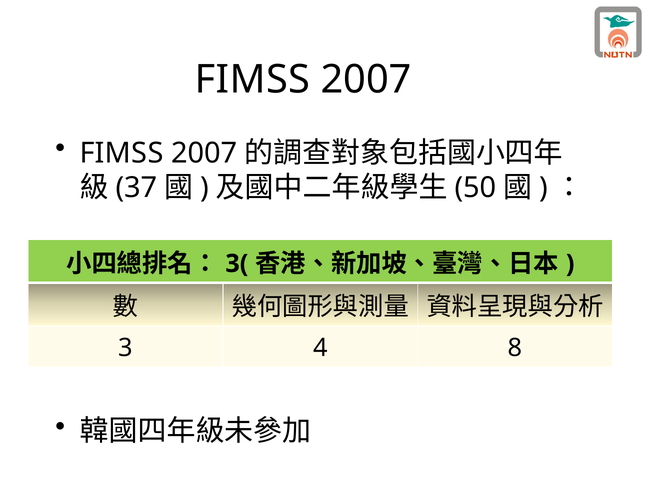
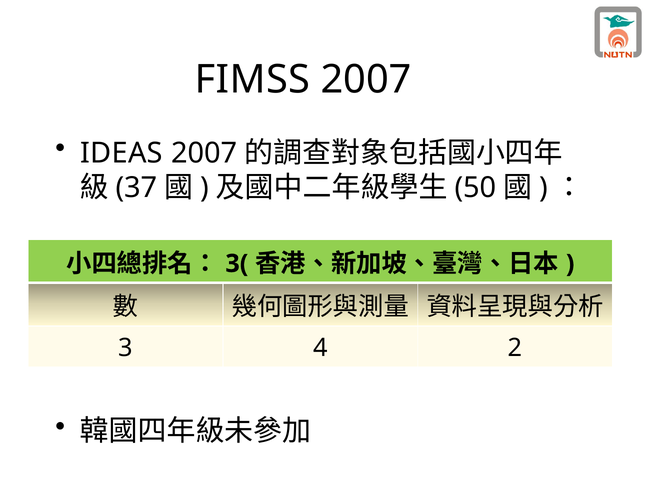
FIMSS: FIMSS -> IDEAS (122, 153)
8: 8 -> 2 (515, 347)
